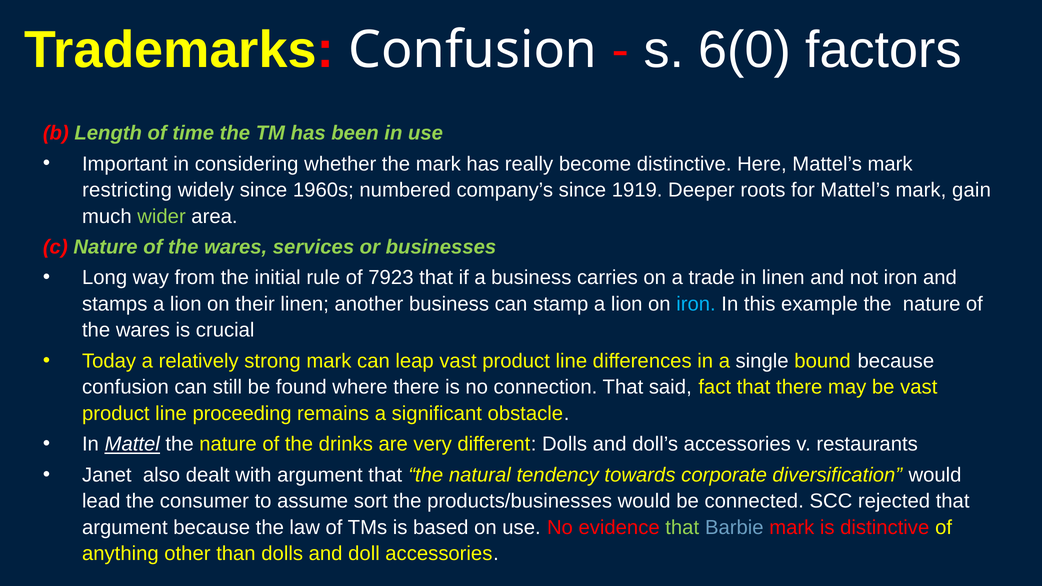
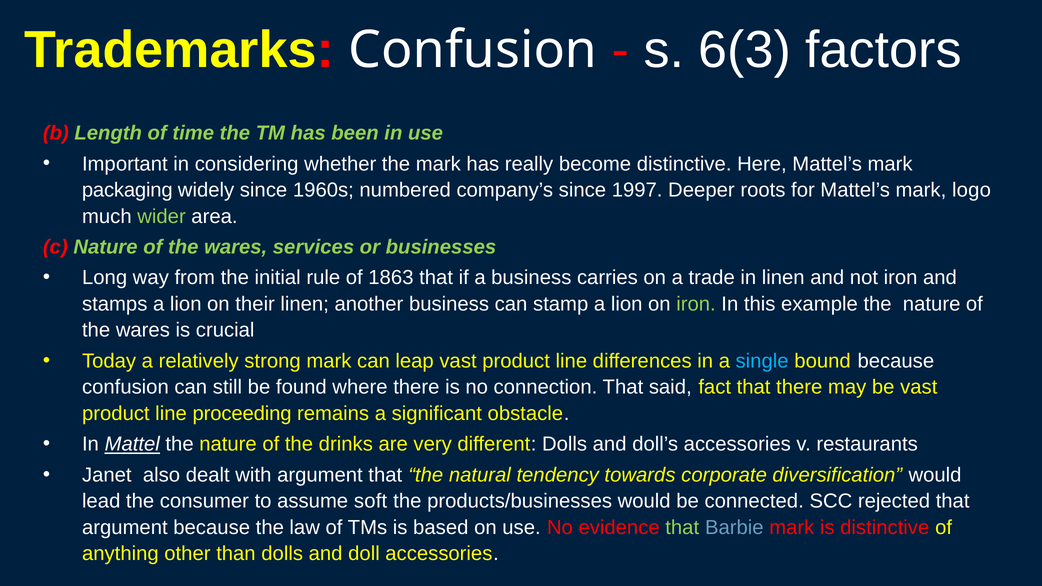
6(0: 6(0 -> 6(3 (745, 50)
restricting: restricting -> packaging (127, 190)
1919: 1919 -> 1997 (637, 190)
gain: gain -> logo (971, 190)
7923: 7923 -> 1863 (391, 278)
iron colour: light blue -> light green (696, 304)
single colour: white -> light blue (762, 361)
sort: sort -> soft (371, 501)
